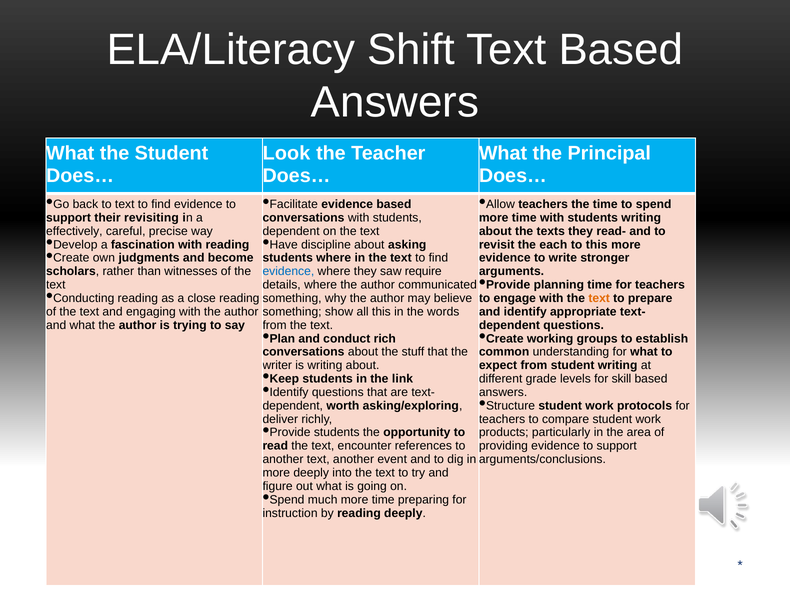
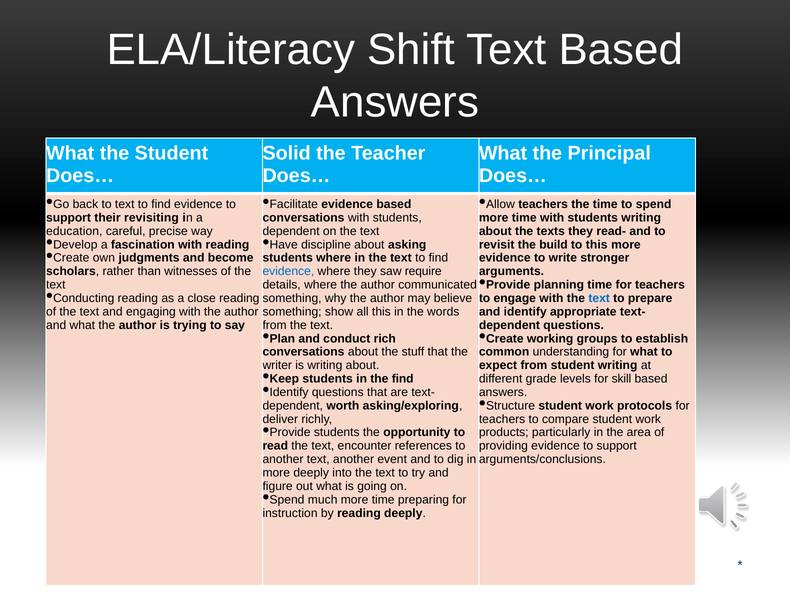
Look: Look -> Solid (287, 154)
effectively: effectively -> education (74, 231)
each: each -> build (553, 245)
text colour: orange -> blue (599, 299)
the link: link -> find (403, 379)
